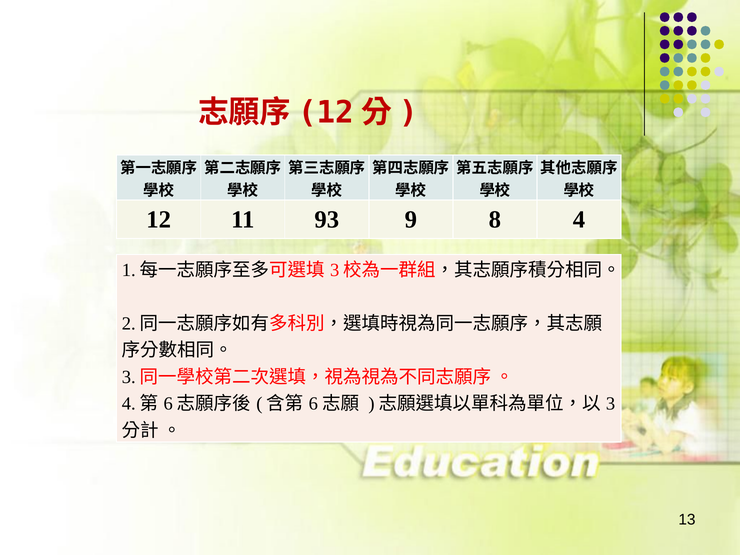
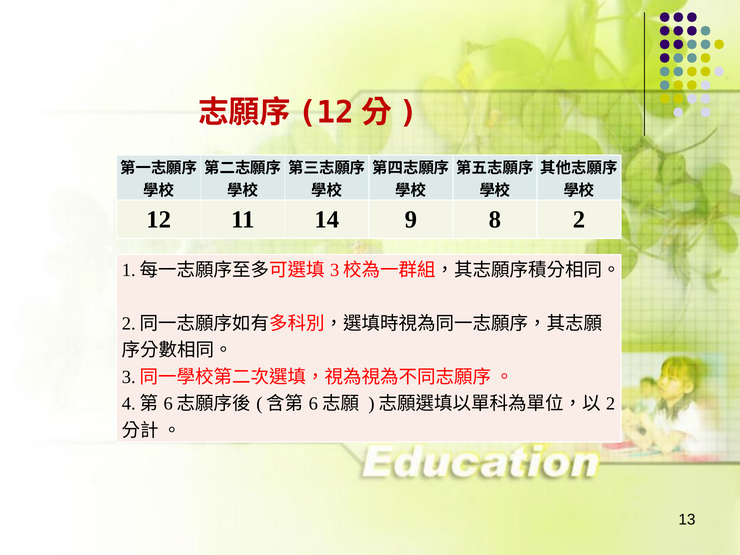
93: 93 -> 14 (327, 220)
8 4: 4 -> 2 (579, 220)
3: 3 -> 2 (611, 404)
